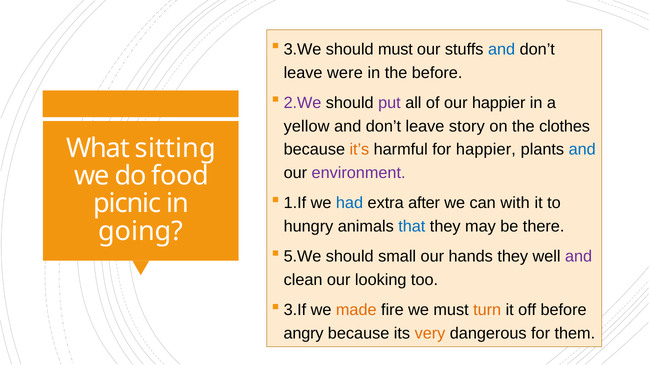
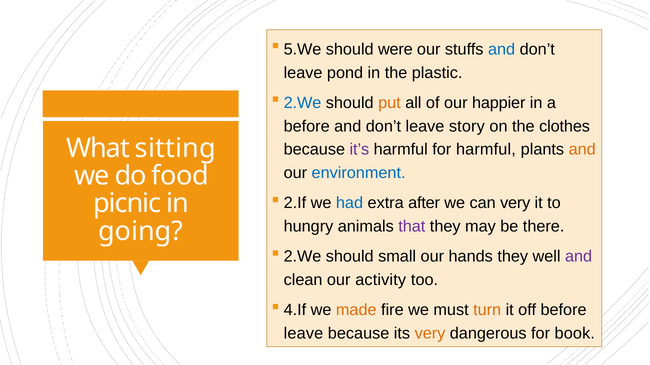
3.We: 3.We -> 5.We (302, 49)
should must: must -> were (395, 49)
were: were -> pond (345, 73)
the before: before -> plastic (437, 73)
2.We colour: purple -> blue (302, 103)
put colour: purple -> orange (389, 103)
yellow: yellow -> before (307, 126)
it’s colour: orange -> purple (359, 150)
for happier: happier -> harmful (486, 150)
and colour: blue -> orange (582, 150)
environment colour: purple -> blue (359, 173)
1.If: 1.If -> 2.If (295, 203)
can with: with -> very (515, 203)
that colour: blue -> purple (412, 227)
5.We: 5.We -> 2.We (302, 257)
looking: looking -> activity (381, 280)
3.If: 3.If -> 4.If (295, 310)
angry: angry -> leave (303, 334)
them: them -> book (575, 334)
